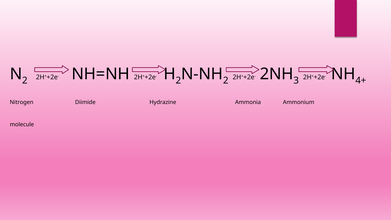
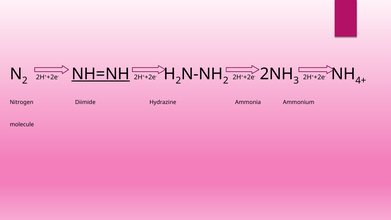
NH=NH underline: none -> present (101, 74)
